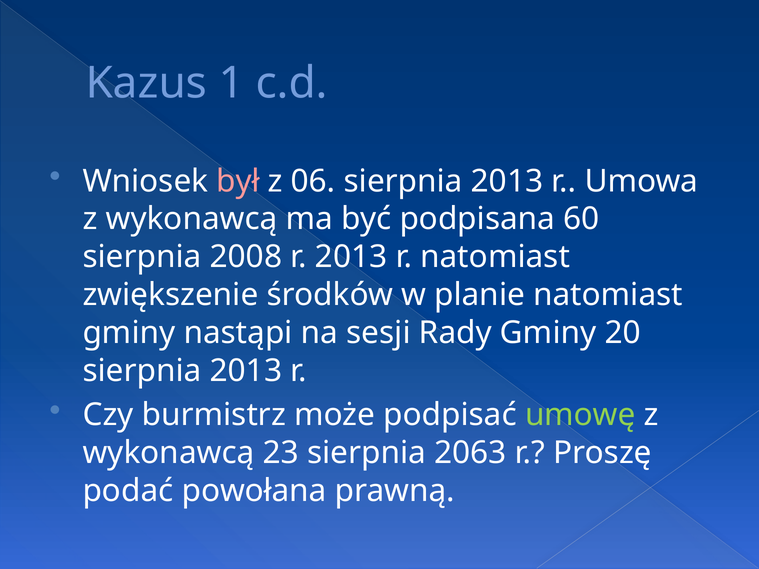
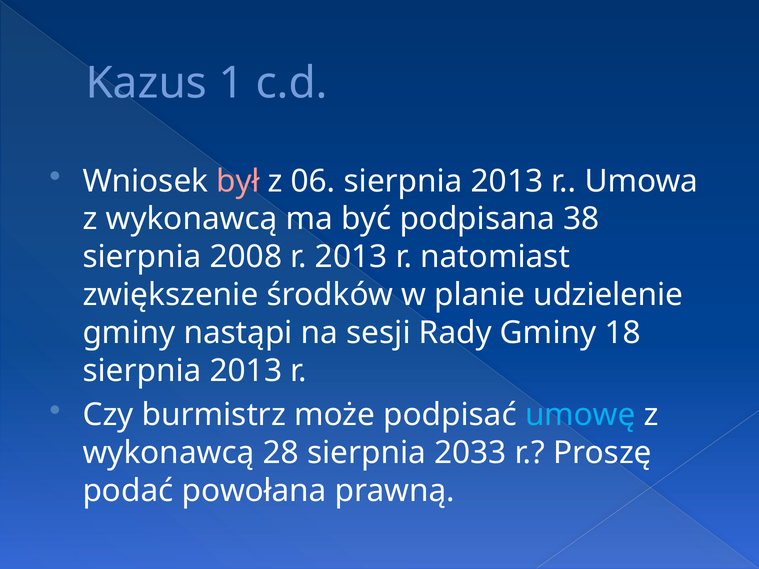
60: 60 -> 38 (581, 219)
planie natomiast: natomiast -> udzielenie (608, 295)
20: 20 -> 18 (623, 333)
umowę colour: light green -> light blue (580, 415)
23: 23 -> 28 (281, 453)
2063: 2063 -> 2033 (470, 453)
